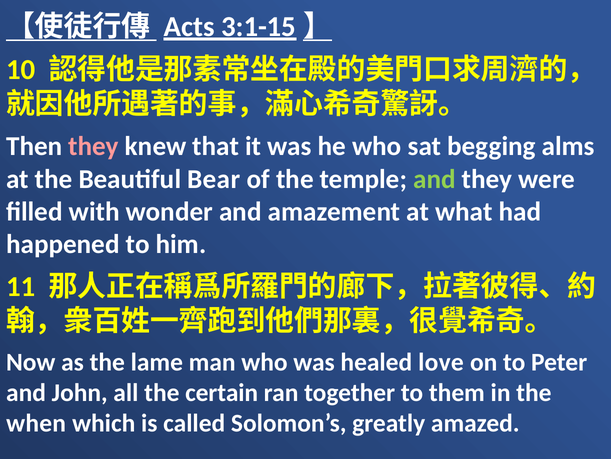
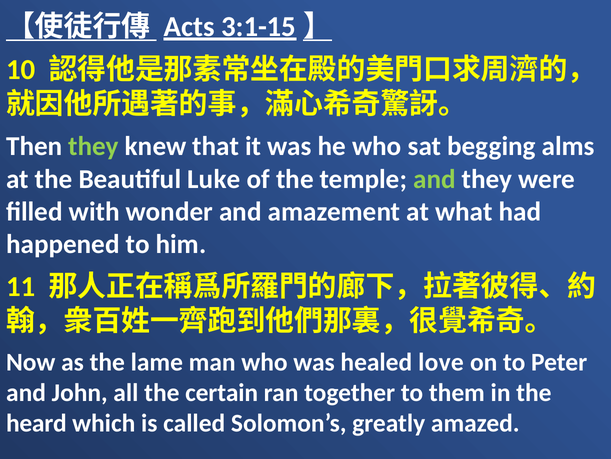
they colour: pink -> light green (94, 146)
Bear: Bear -> Luke (214, 179)
when: when -> heard (36, 423)
